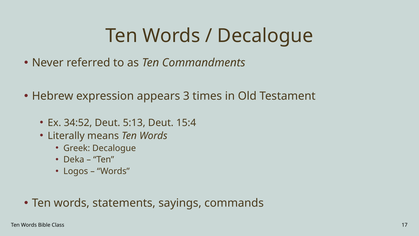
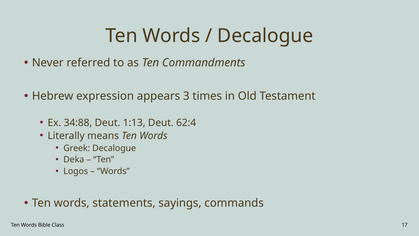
34:52: 34:52 -> 34:88 (78, 123)
5:13: 5:13 -> 1:13 (134, 123)
15:4: 15:4 -> 62:4 (186, 123)
